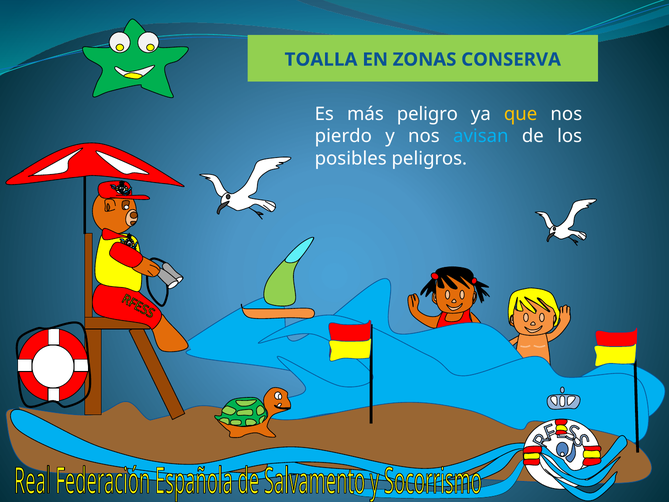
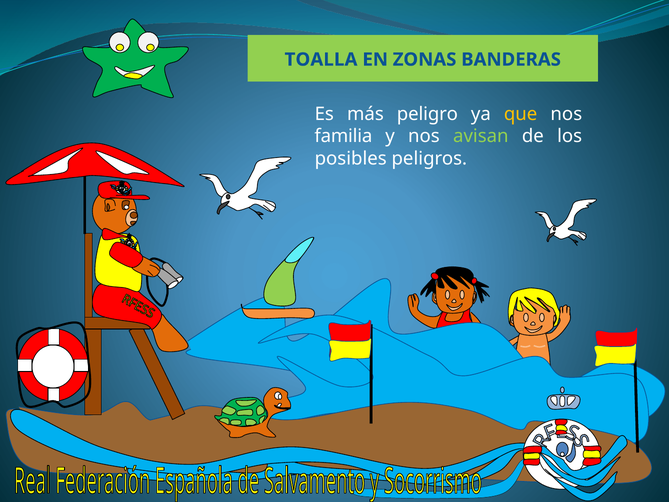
CONSERVA: CONSERVA -> BANDERAS (511, 60)
pierdo: pierdo -> familia (343, 136)
avisan colour: light blue -> light green (481, 136)
